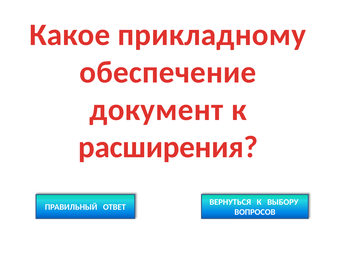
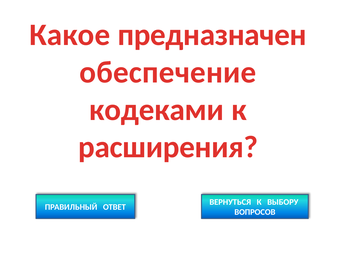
прикладному: прикладному -> предназначен (212, 35)
документ: документ -> кодеками (157, 109)
